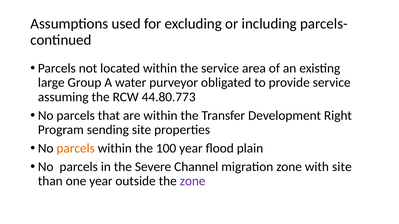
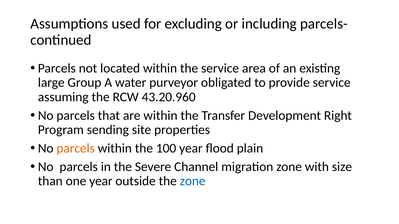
44.80.773: 44.80.773 -> 43.20.960 (169, 97)
with site: site -> size (342, 167)
zone colour: purple -> blue (193, 181)
